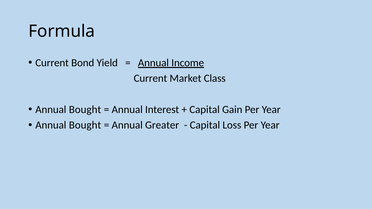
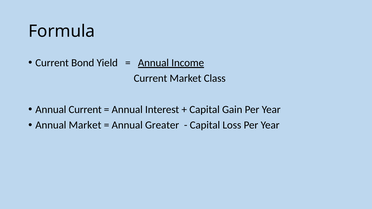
Bought: Bought -> Current (85, 110)
Bought: Bought -> Market (85, 125)
